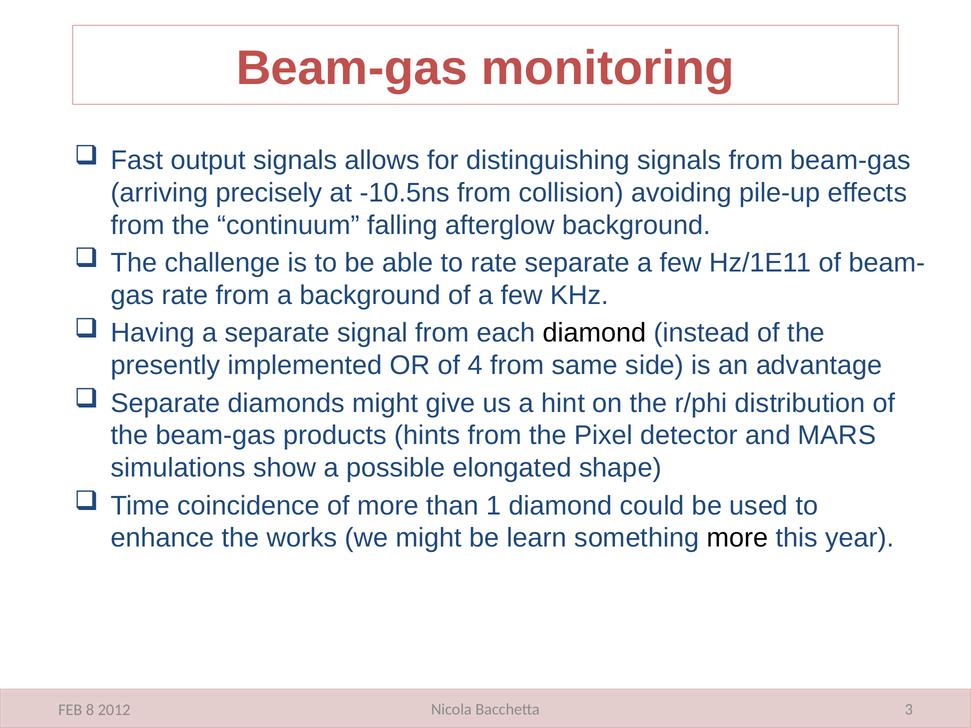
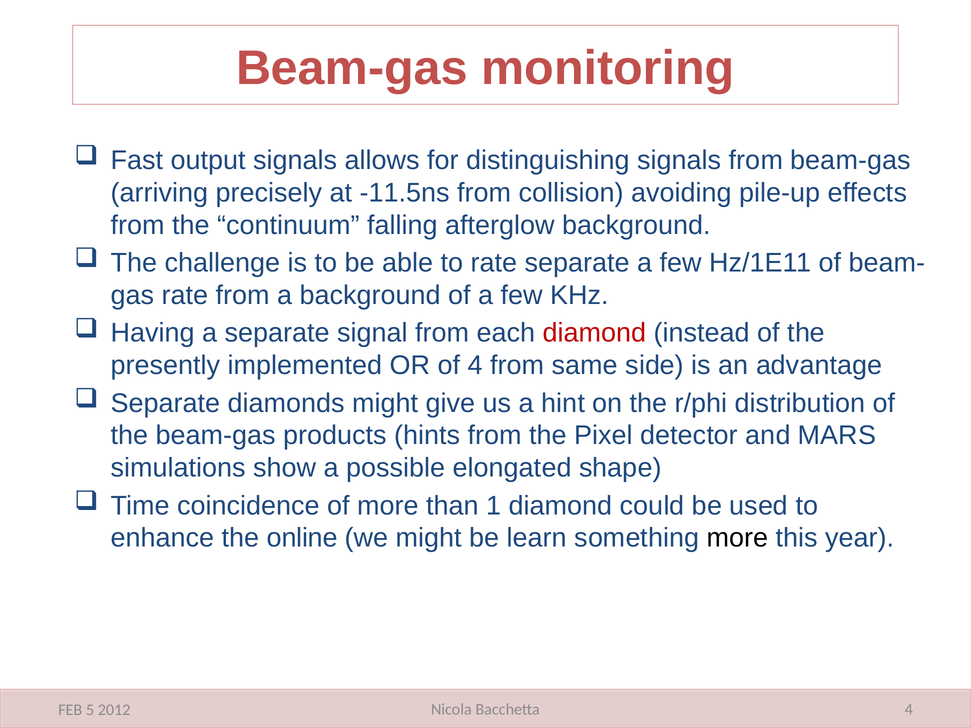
-10.5ns: -10.5ns -> -11.5ns (405, 193)
diamond colour: black -> red (595, 333)
works: works -> online (302, 538)
Bacchetta 3: 3 -> 4 (909, 710)
8: 8 -> 5 (90, 710)
